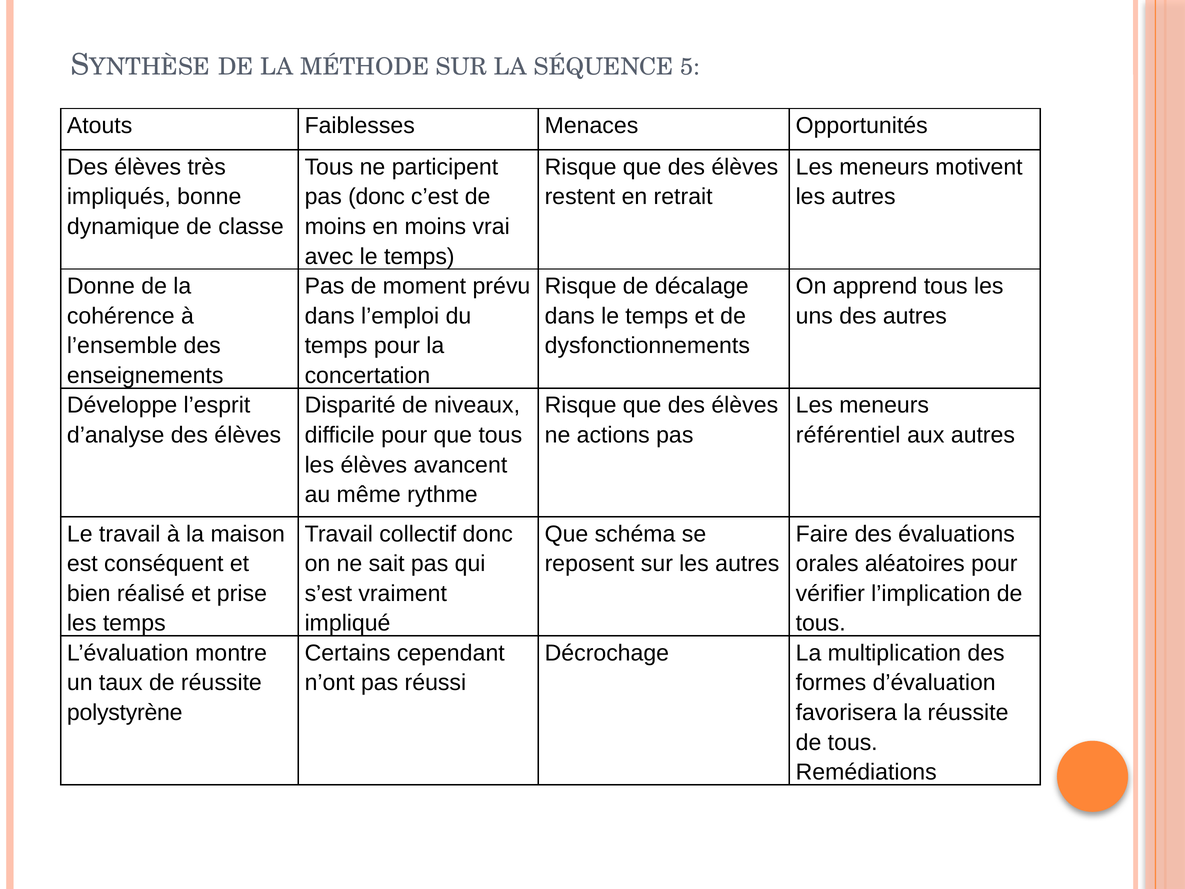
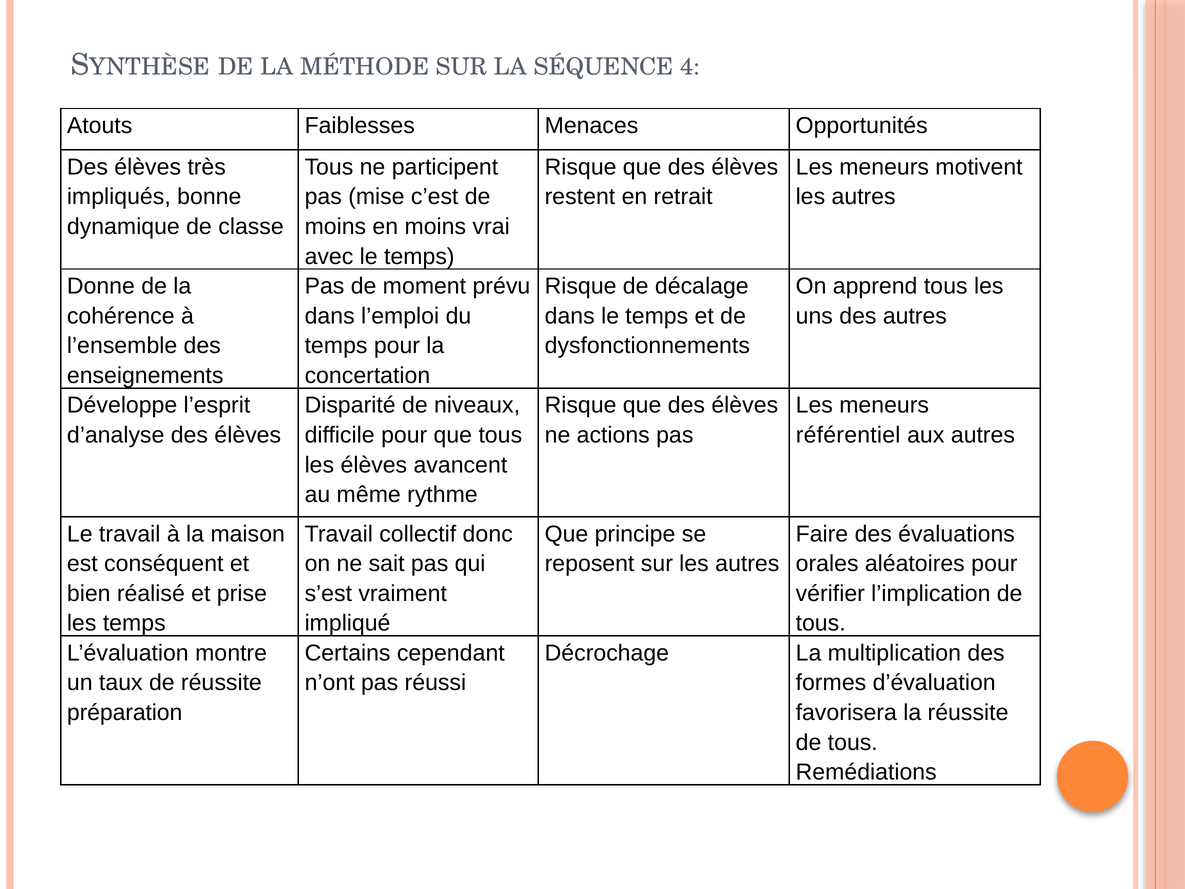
5: 5 -> 4 (690, 67)
pas donc: donc -> mise (376, 197)
schéma: schéma -> principe (635, 534)
polystyrène: polystyrène -> préparation (125, 712)
